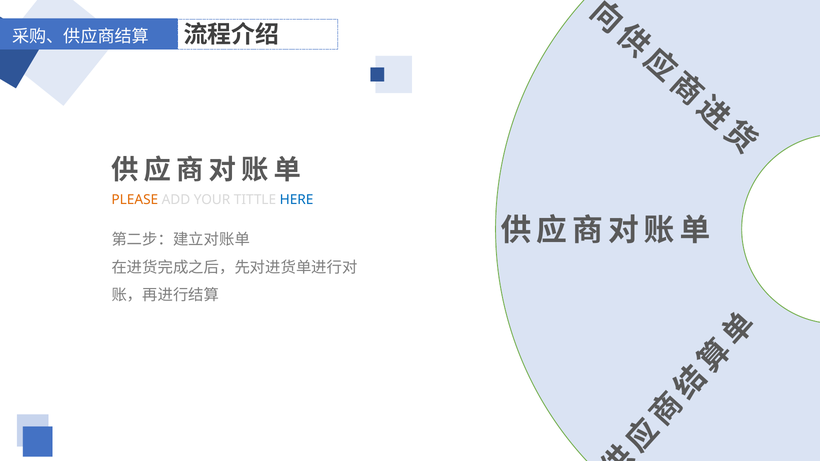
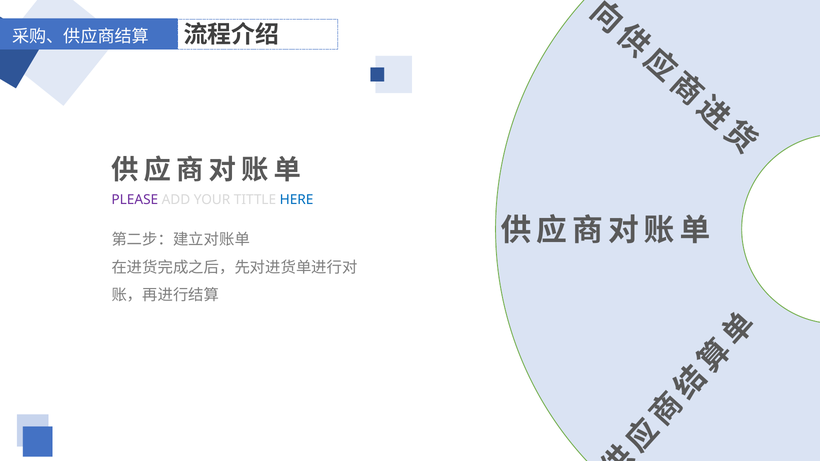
PLEASE colour: orange -> purple (135, 200)
